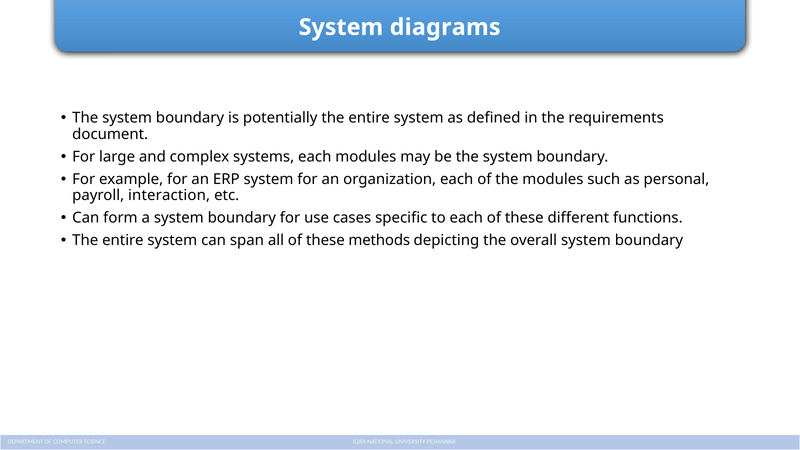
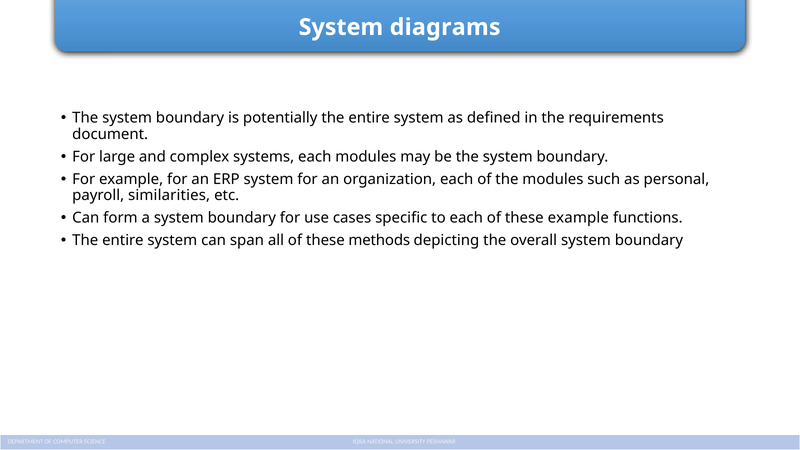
interaction: interaction -> similarities (169, 195)
these different: different -> example (578, 218)
